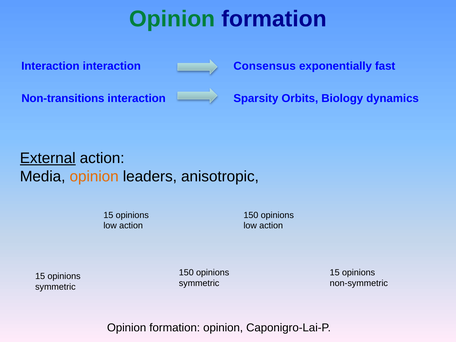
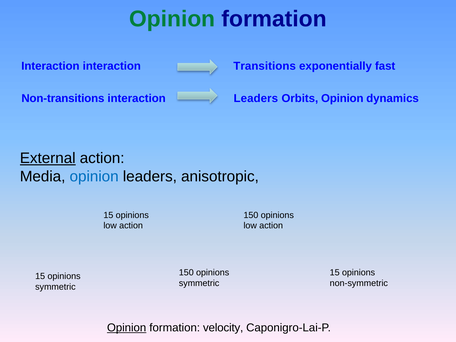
Consensus: Consensus -> Transitions (265, 66)
interaction Sparsity: Sparsity -> Leaders (256, 98)
Orbits Biology: Biology -> Opinion (342, 98)
opinion colour: orange -> blue (94, 177)
Opinion underline: none -> present (127, 328)
formation opinion: opinion -> velocity (223, 328)
